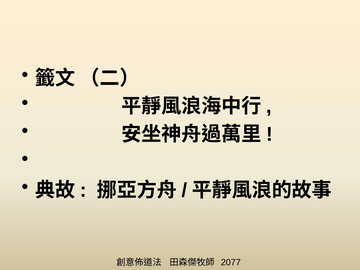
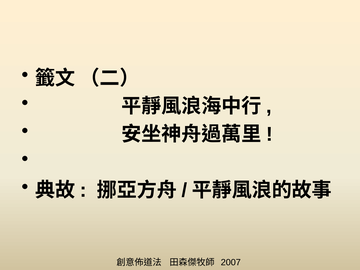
2077: 2077 -> 2007 (231, 262)
